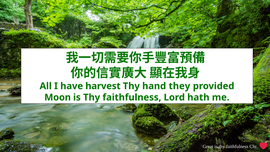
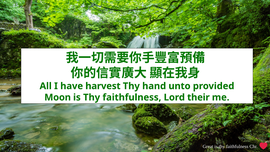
they: they -> unto (180, 86)
hath: hath -> their (198, 97)
